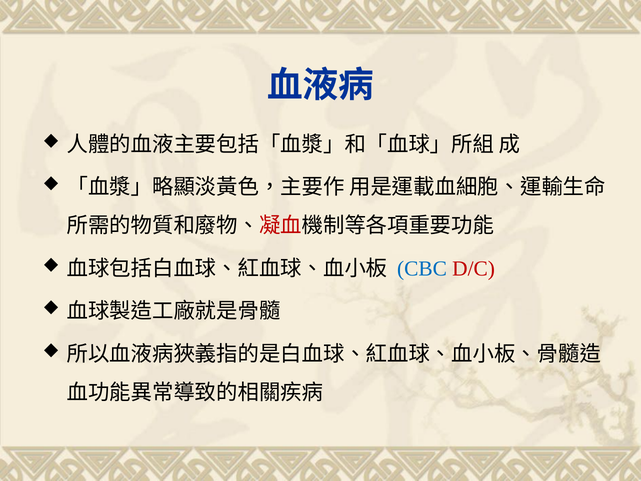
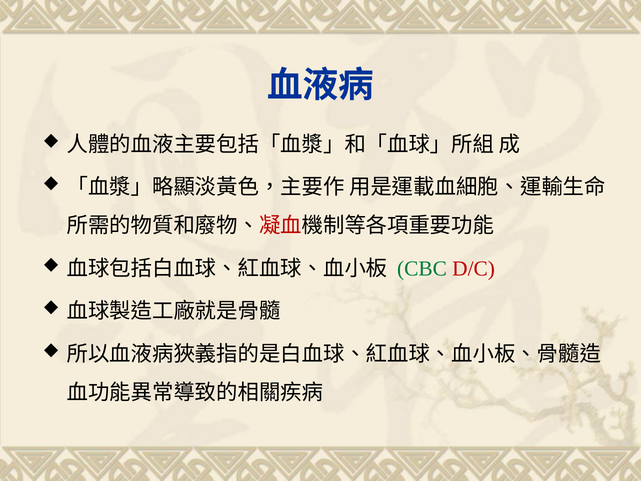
CBC colour: blue -> green (422, 268)
